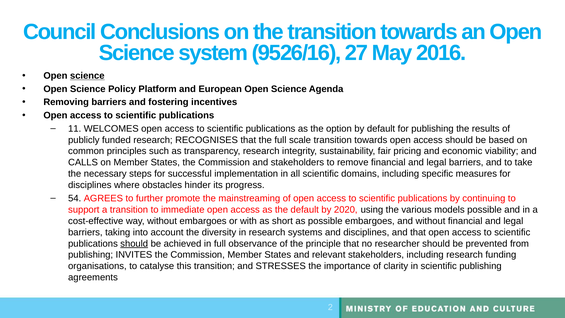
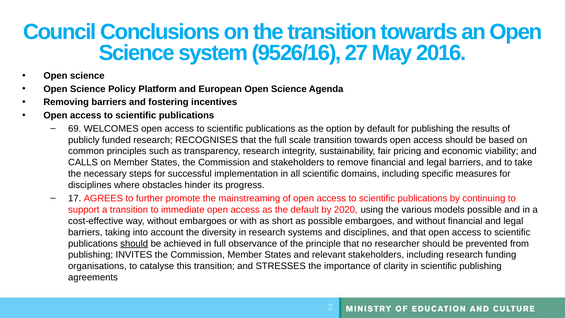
science underline: present -> none (87, 76)
11: 11 -> 69 (75, 129)
54: 54 -> 17 (75, 198)
